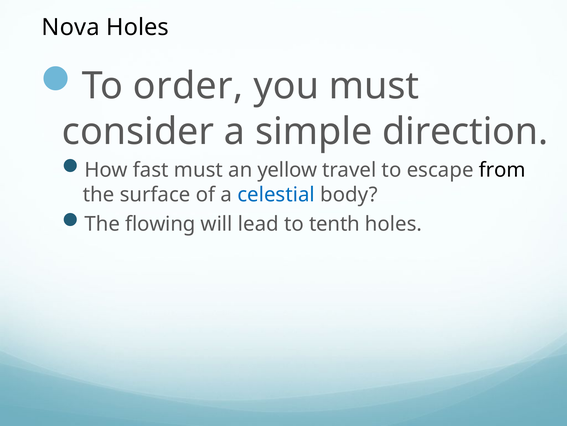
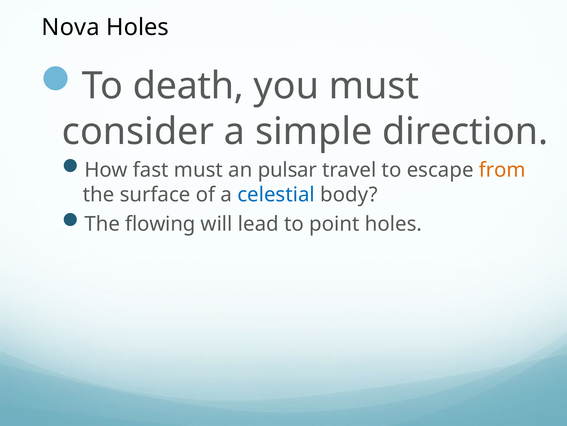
order: order -> death (188, 86)
yellow: yellow -> pulsar (287, 170)
from colour: black -> orange (502, 170)
tenth: tenth -> point (334, 224)
